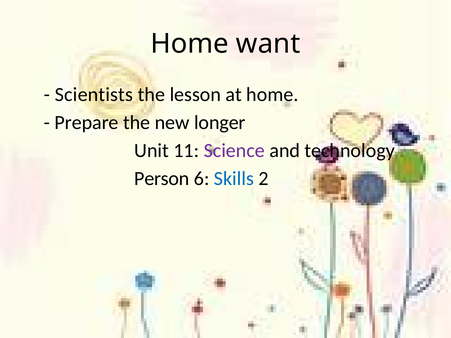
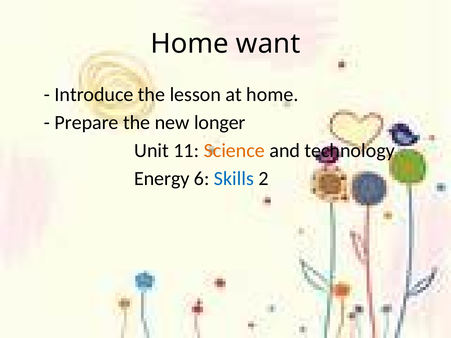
Scientists: Scientists -> Introduce (94, 95)
Science colour: purple -> orange (234, 151)
Person: Person -> Energy (162, 179)
